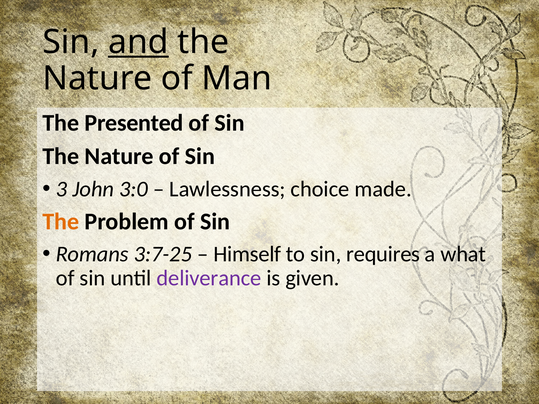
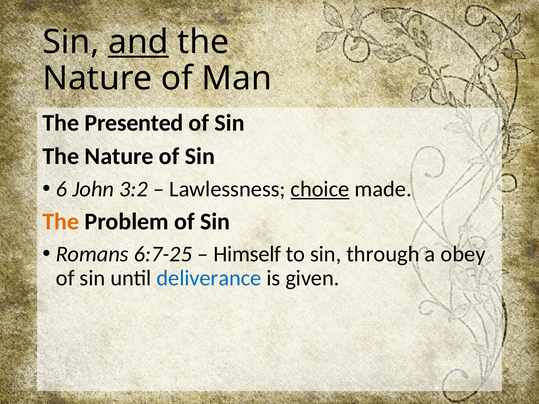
3: 3 -> 6 (62, 189)
3:0: 3:0 -> 3:2 (133, 189)
choice underline: none -> present (320, 189)
3:7-25: 3:7-25 -> 6:7-25 (163, 254)
requires: requires -> through (383, 254)
what: what -> obey (463, 254)
deliverance colour: purple -> blue (209, 278)
